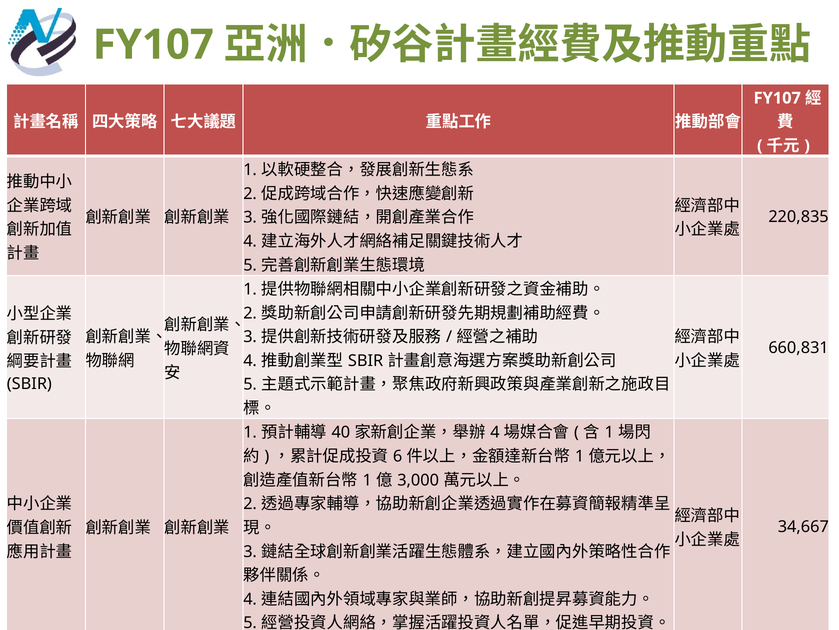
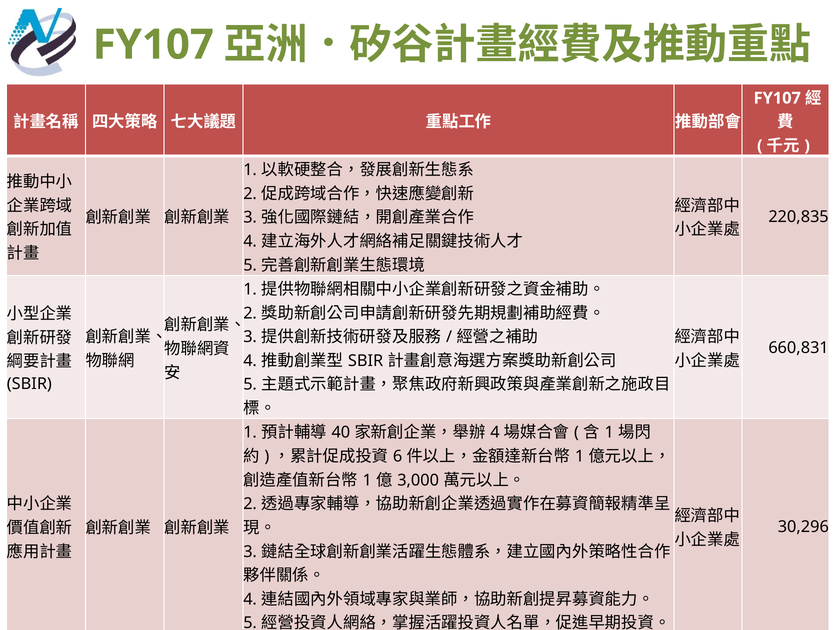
34,667: 34,667 -> 30,296 (803, 526)
